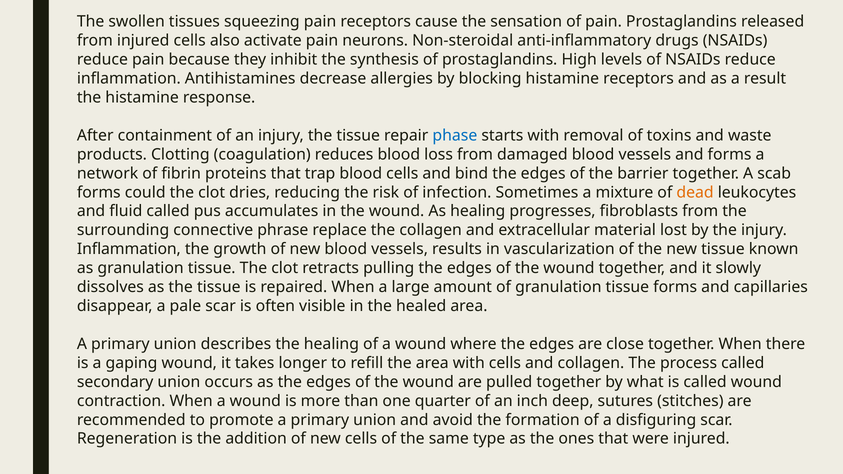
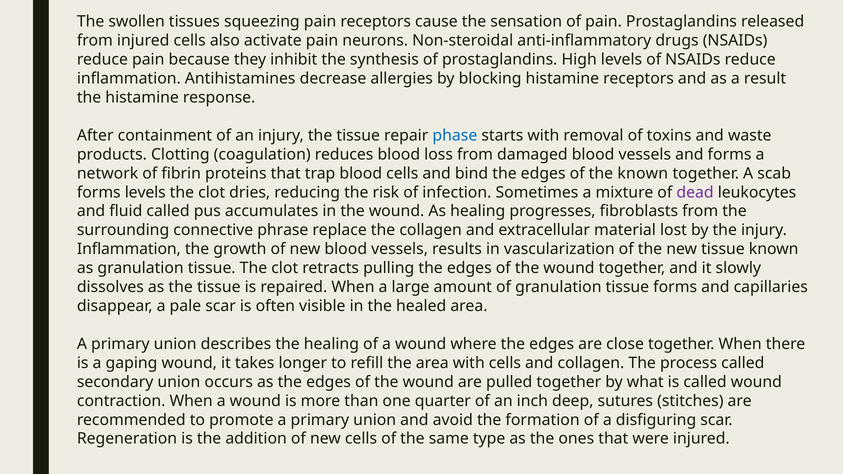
the barrier: barrier -> known (643, 173)
forms could: could -> levels (145, 192)
dead colour: orange -> purple (695, 192)
